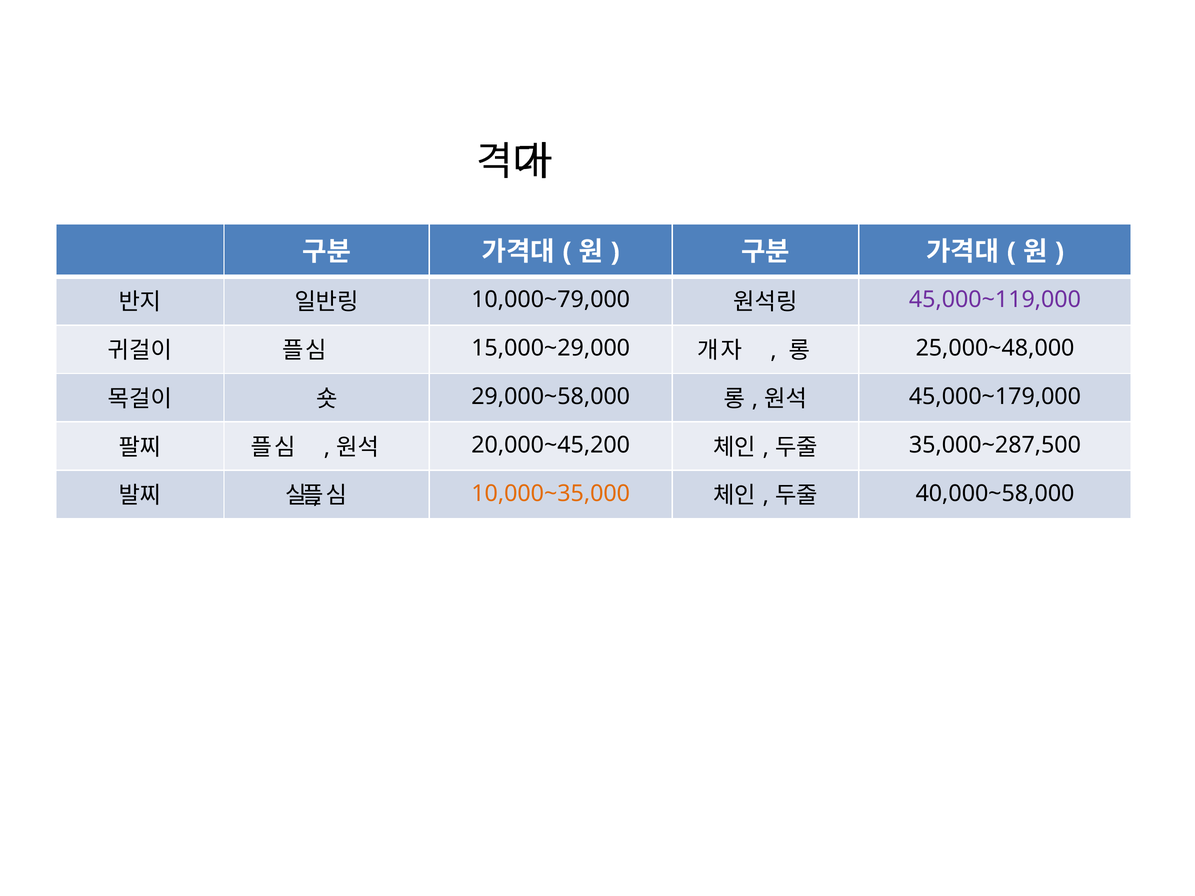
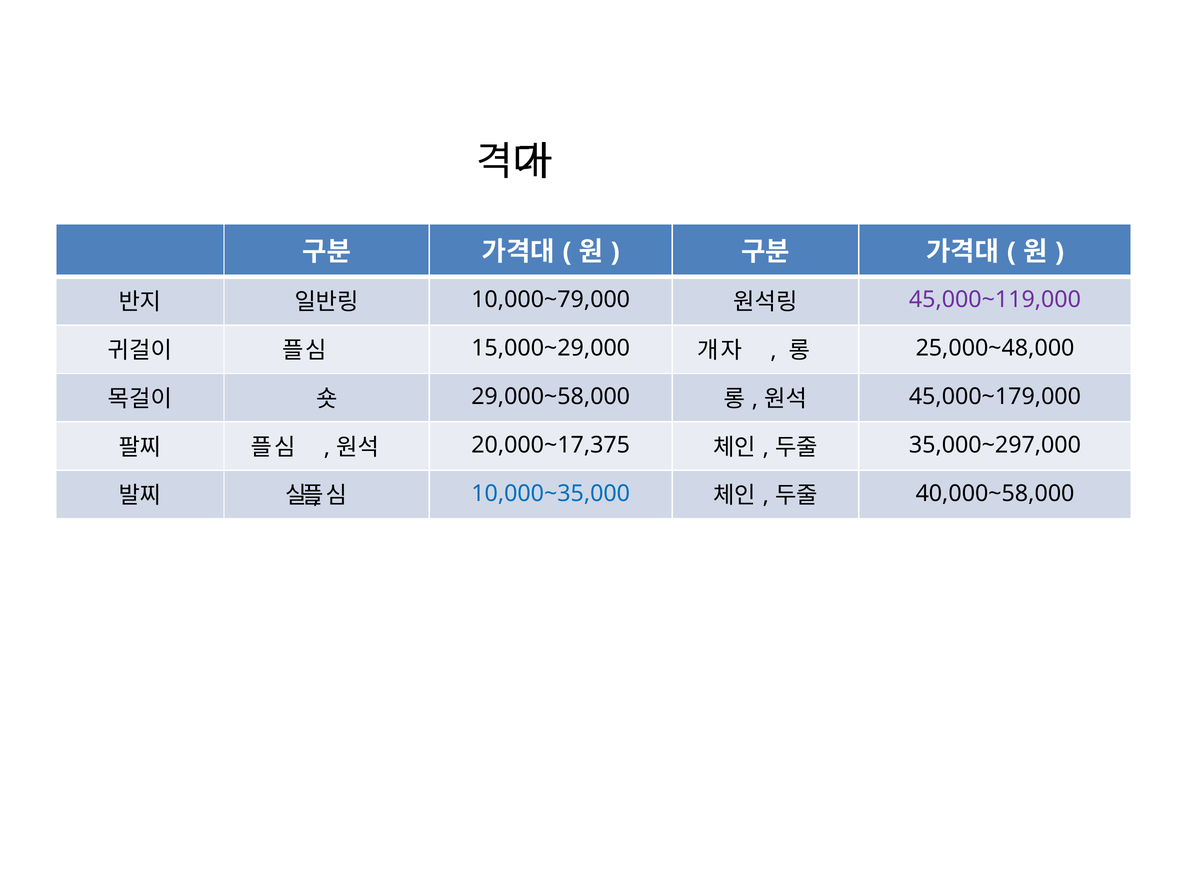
20,000~45,200: 20,000~45,200 -> 20,000~17,375 (551, 445)
35,000~287,500: 35,000~287,500 -> 35,000~297,000 (995, 445)
10,000~35,000 colour: orange -> blue (551, 494)
